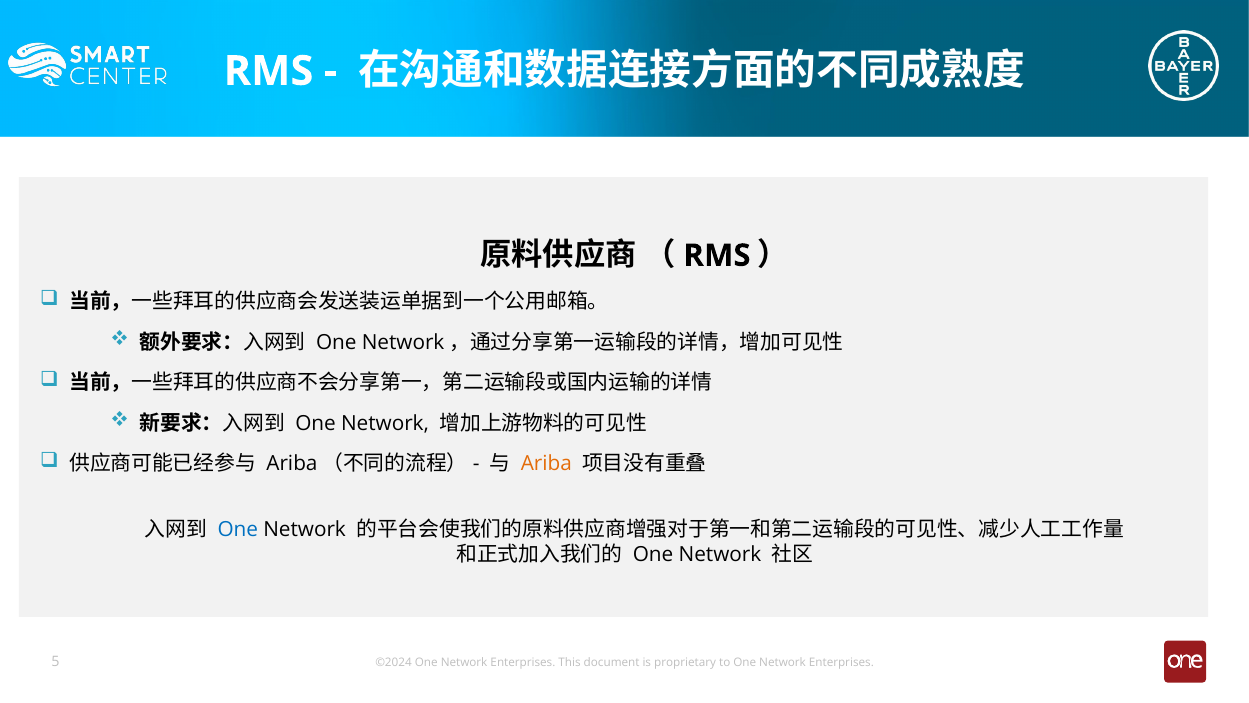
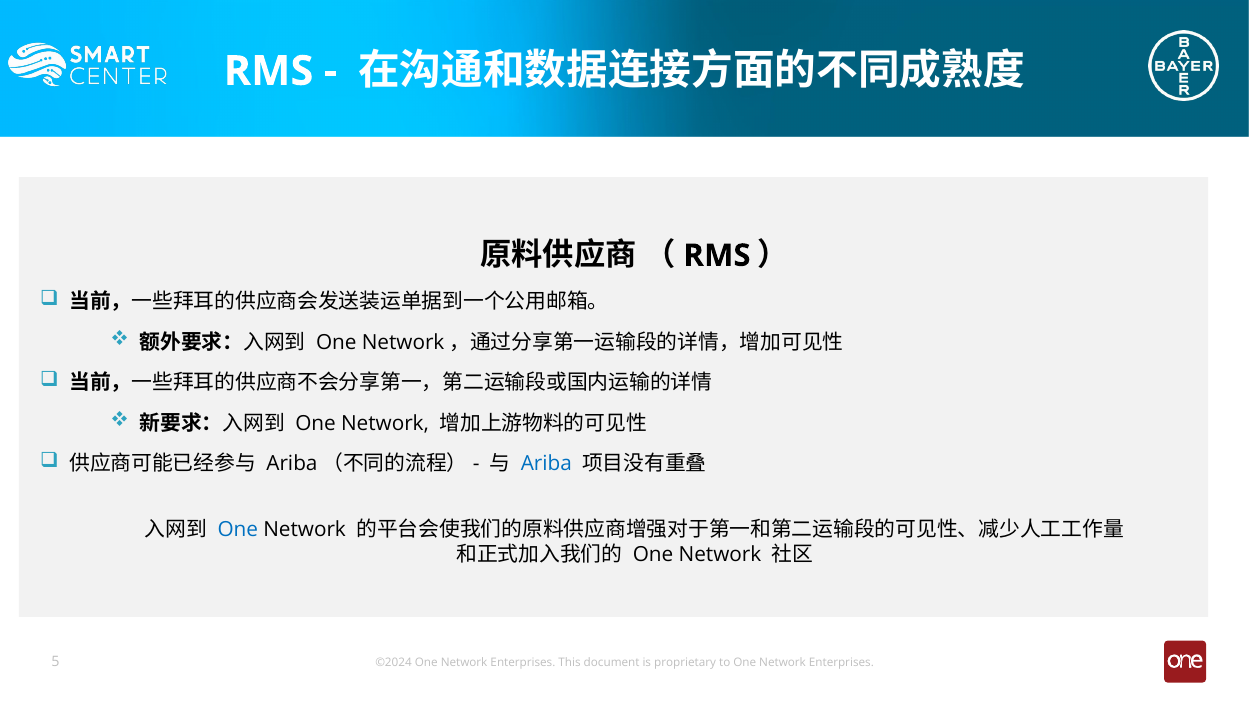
Ariba colour: orange -> blue (546, 464)
